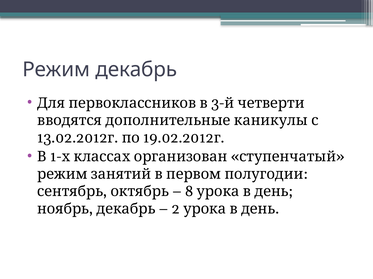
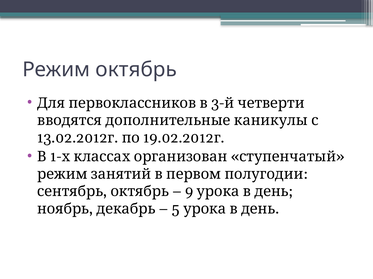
Режим декабрь: декабрь -> октябрь (136, 70)
8: 8 -> 9 (189, 192)
2: 2 -> 5 (176, 209)
